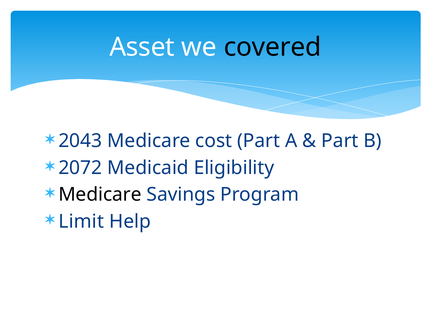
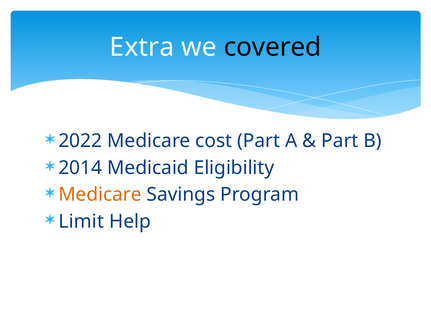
Asset: Asset -> Extra (142, 47)
2043: 2043 -> 2022 (80, 141)
2072: 2072 -> 2014 (80, 168)
Medicare colour: black -> orange (100, 195)
